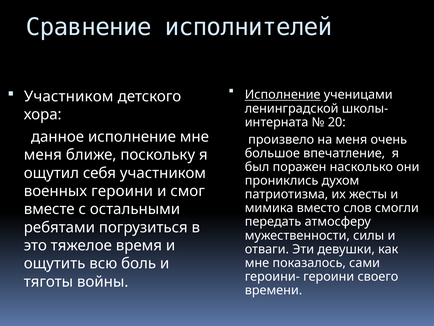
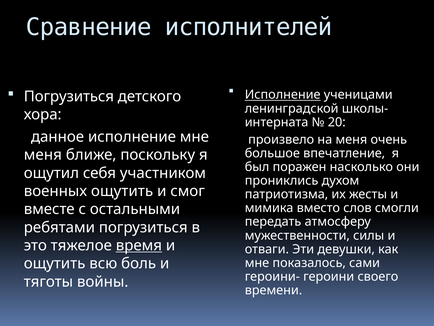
Участником: Участником -> Погрузиться (69, 96)
военных героини: героини -> ощутить (122, 191)
время underline: none -> present (139, 245)
